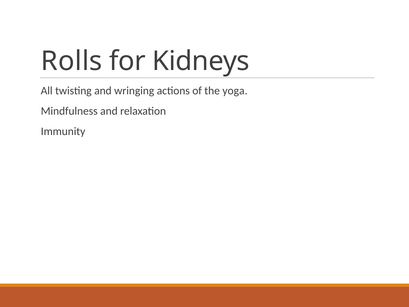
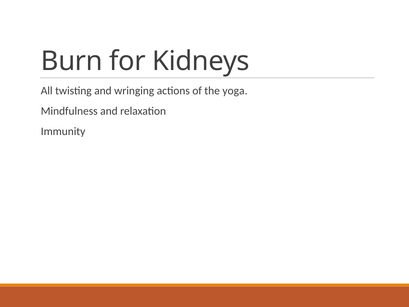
Rolls: Rolls -> Burn (72, 61)
